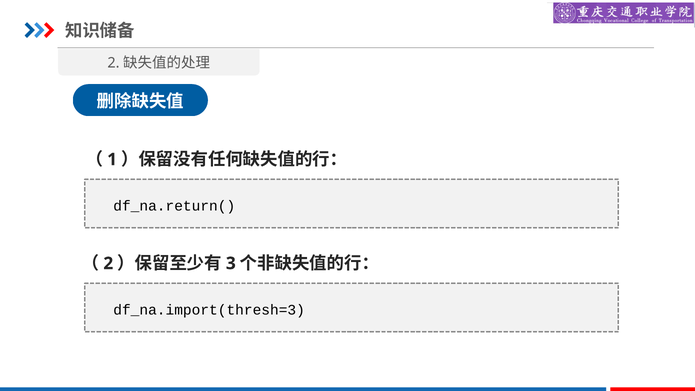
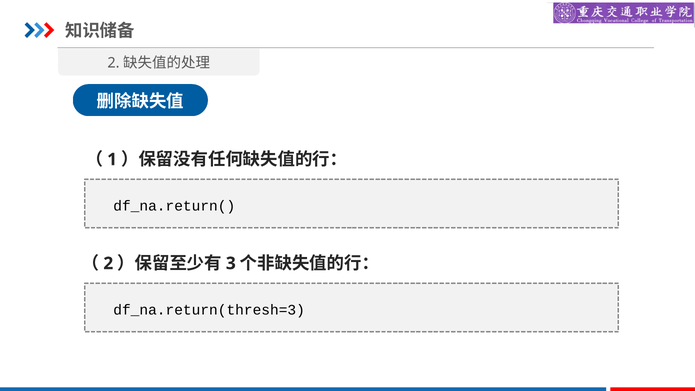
df_na.import(thresh=3: df_na.import(thresh=3 -> df_na.return(thresh=3 (209, 310)
